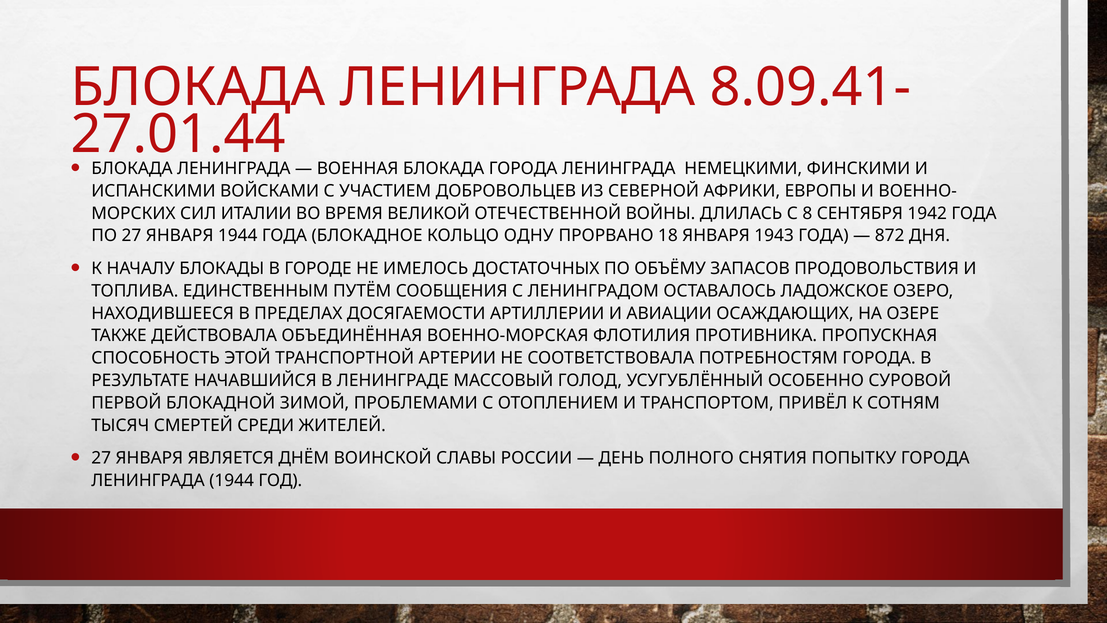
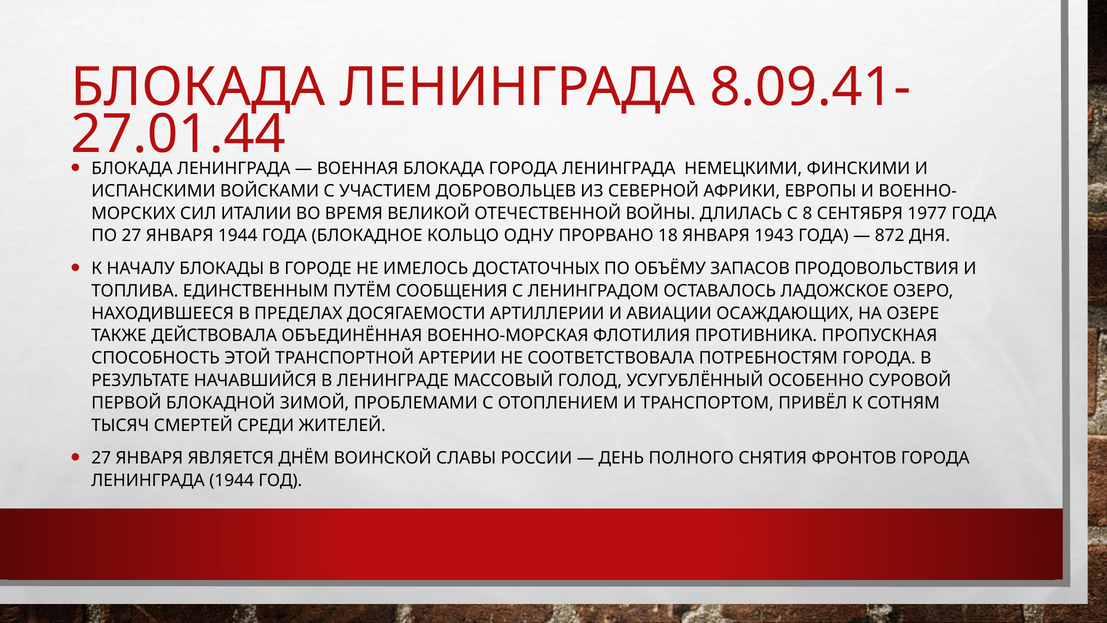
1942: 1942 -> 1977 (927, 213)
ПОПЫТКУ: ПОПЫТКУ -> ФРОНТОВ (854, 458)
